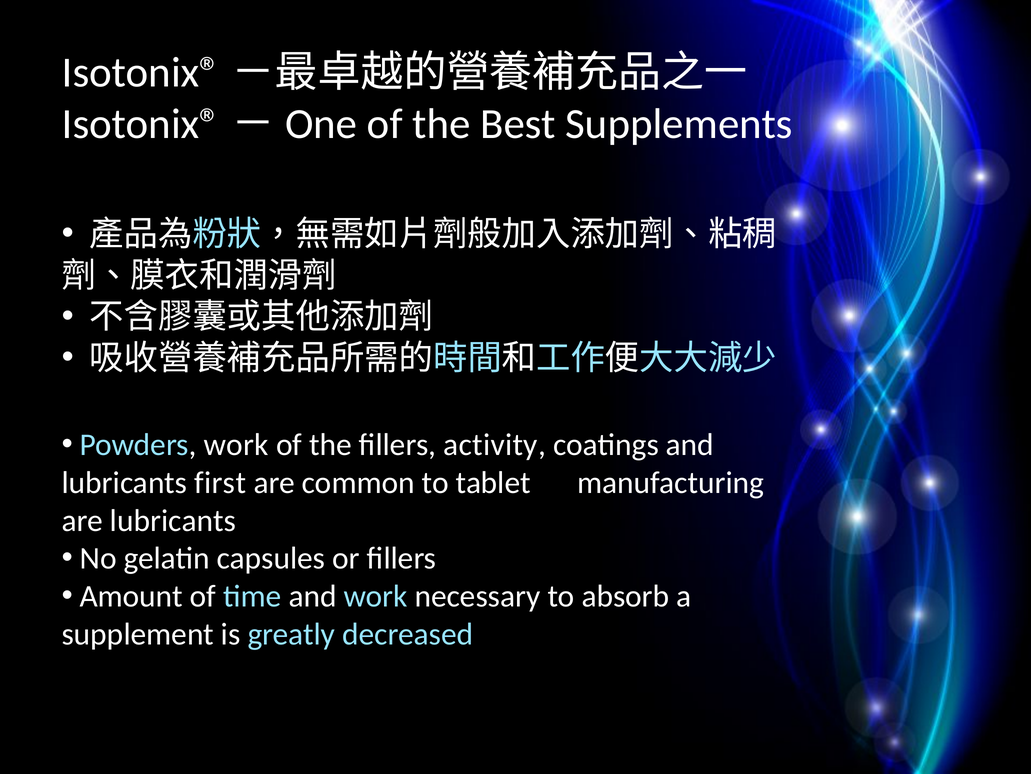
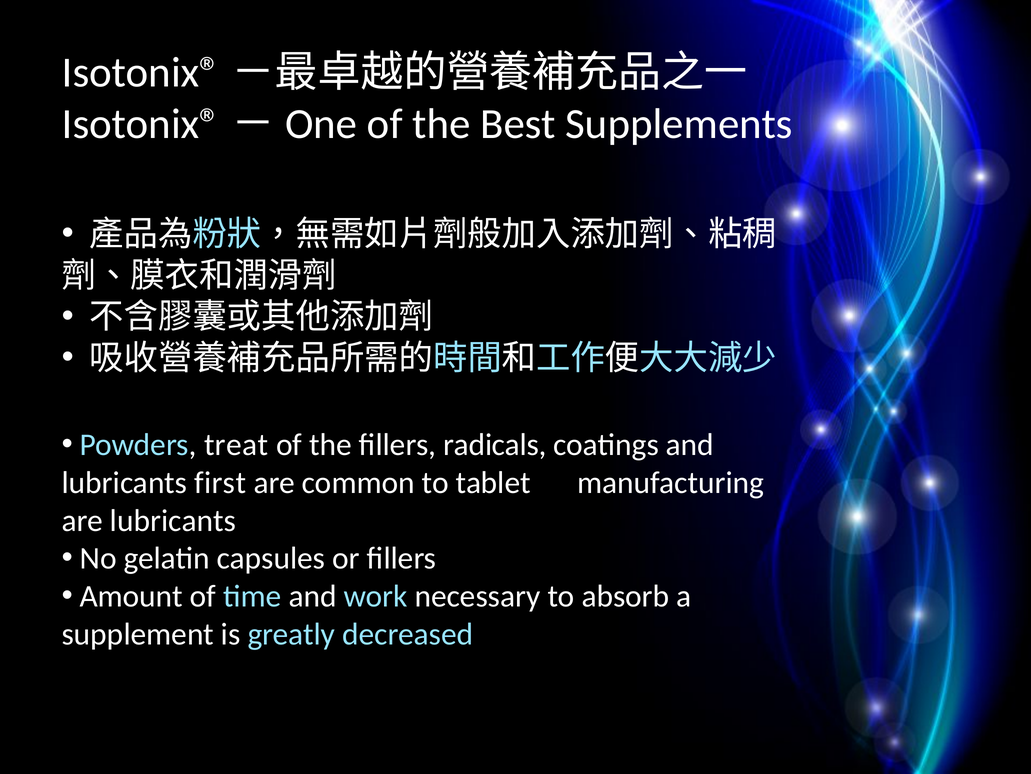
Powders work: work -> treat (236, 445)
activity: activity -> radicals (495, 445)
